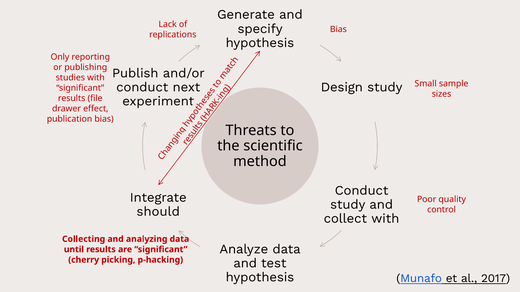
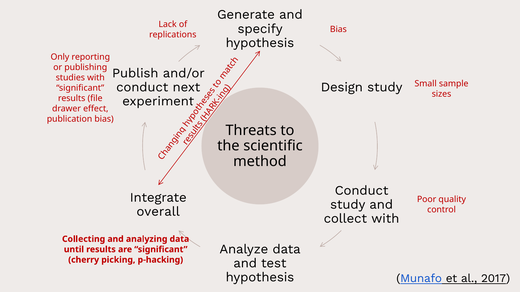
should: should -> overall (158, 212)
